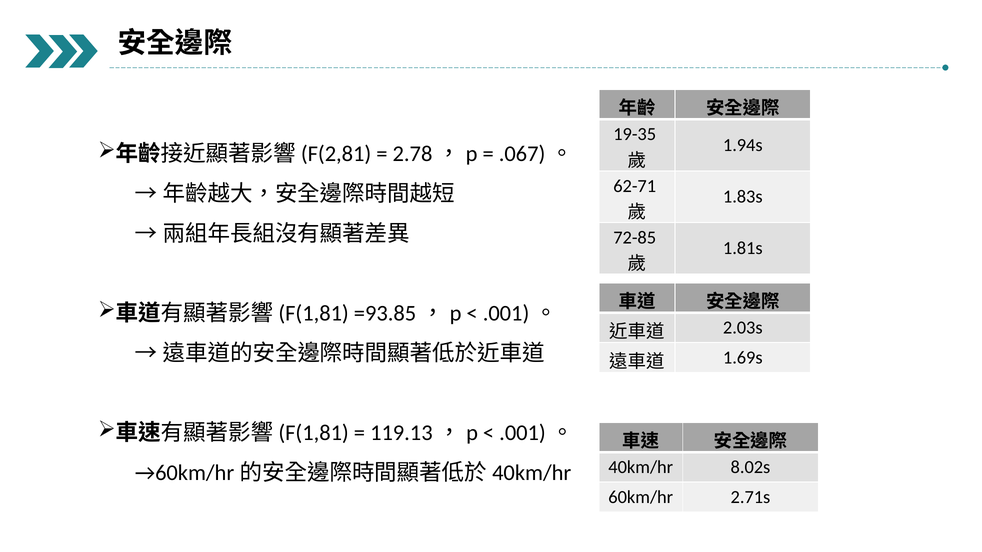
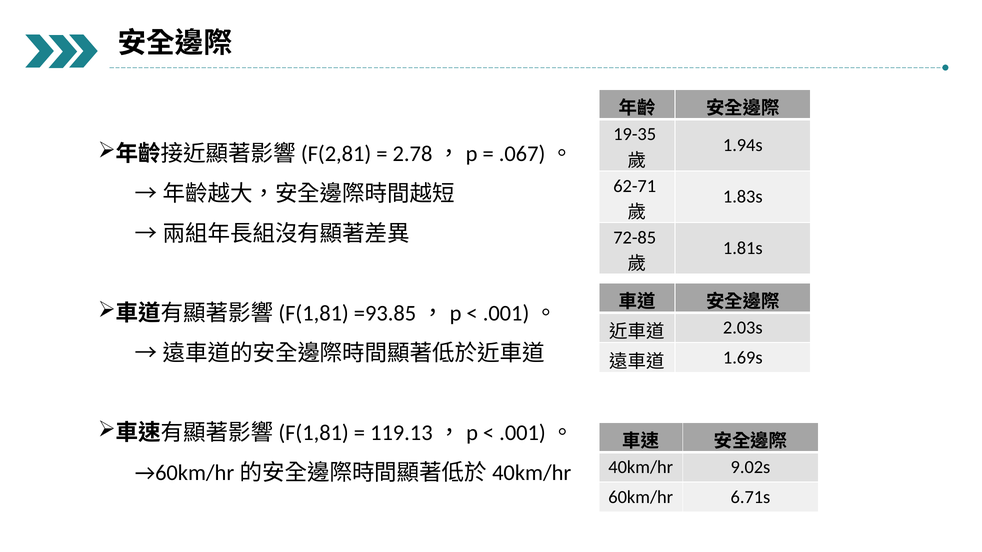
8.02s: 8.02s -> 9.02s (750, 468)
2.71s: 2.71s -> 6.71s (750, 498)
